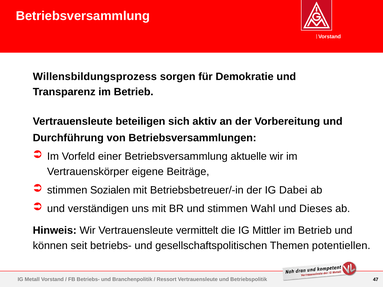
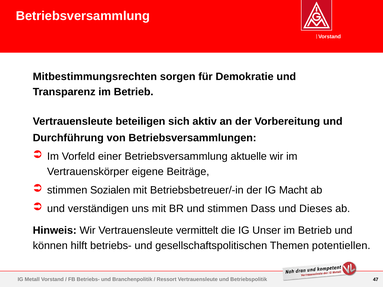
Willensbildungsprozess: Willensbildungsprozess -> Mitbestimmungsrechten (95, 77)
Dabei: Dabei -> Macht (293, 190)
Wahl: Wahl -> Dass (263, 209)
Mittler: Mittler -> Unser (267, 231)
seit: seit -> hilft (79, 246)
